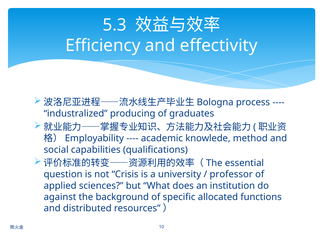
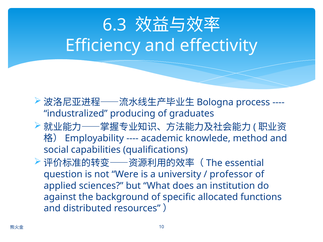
5.3: 5.3 -> 6.3 (115, 25)
Crisis: Crisis -> Were (125, 175)
